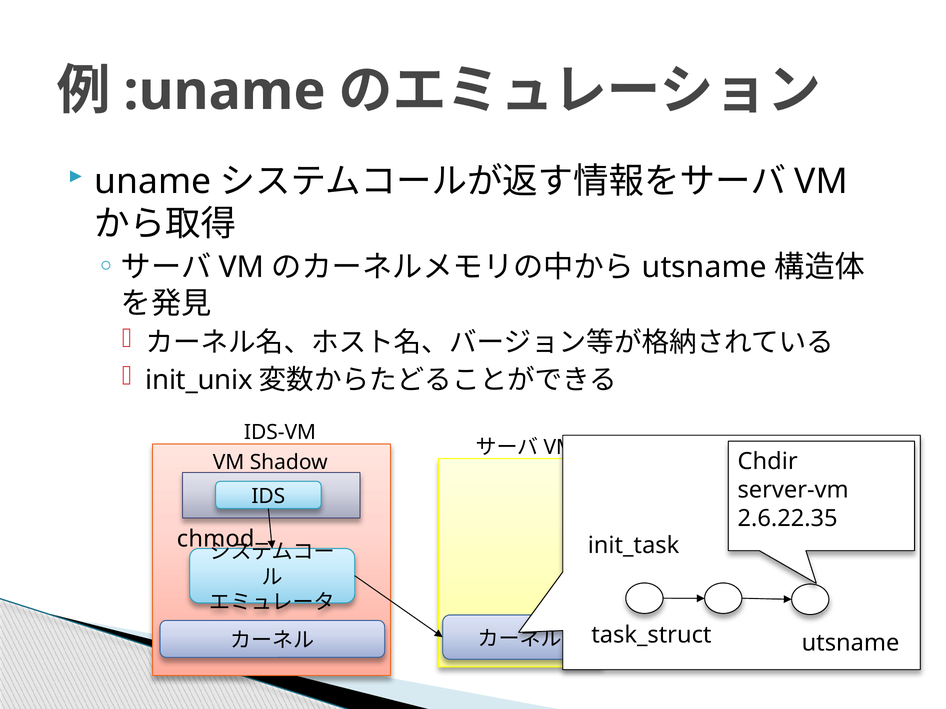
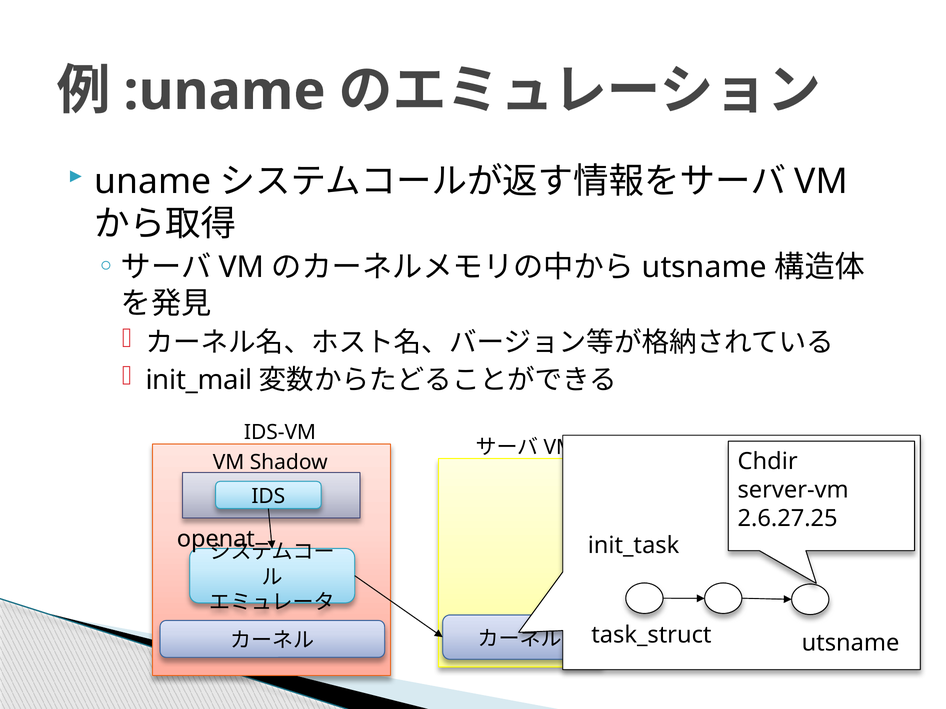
init_unix: init_unix -> init_mail (199, 381)
2.6.22.35: 2.6.22.35 -> 2.6.27.25 (788, 519)
chmod: chmod -> openat (216, 539)
